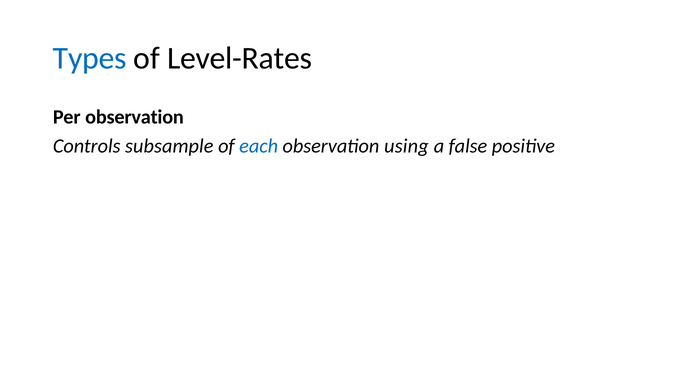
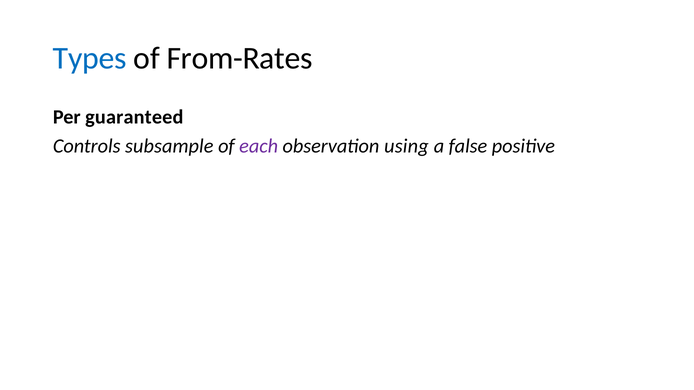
Level-Rates: Level-Rates -> From-Rates (240, 58)
Per observation: observation -> guaranteed (134, 117)
each colour: blue -> purple (259, 146)
